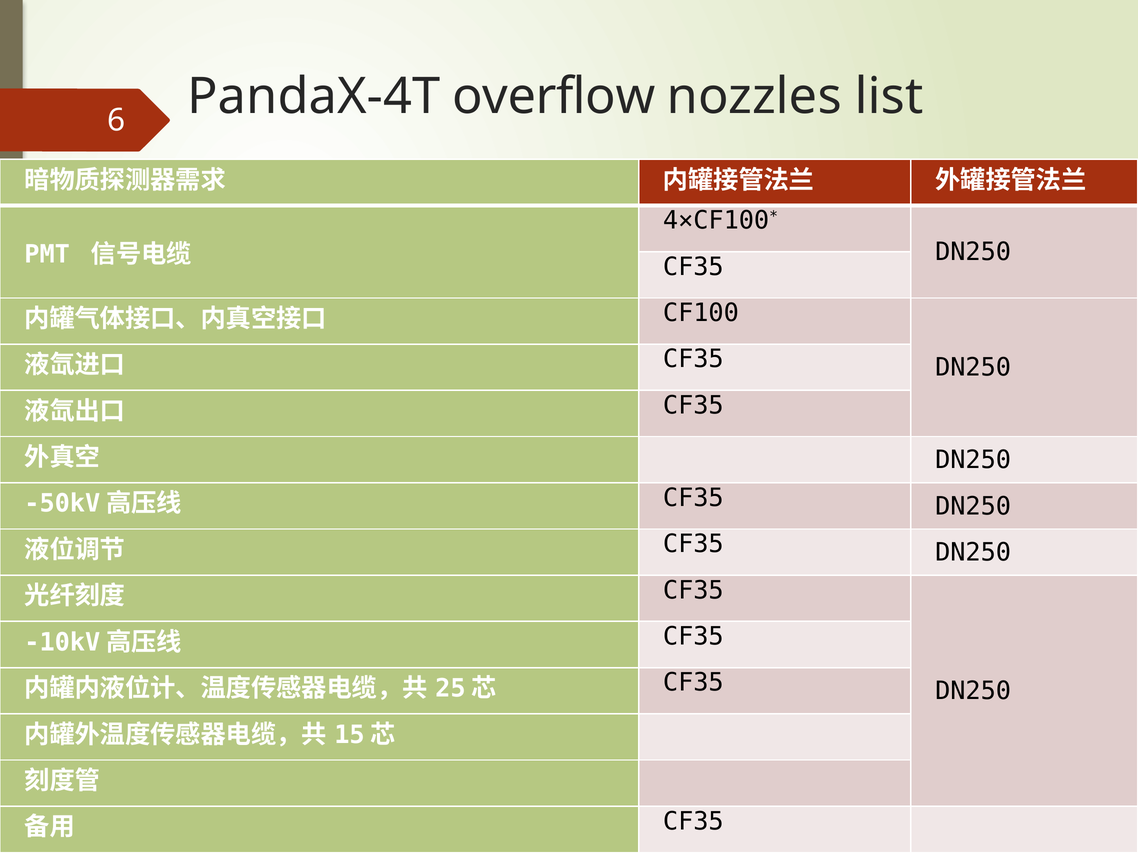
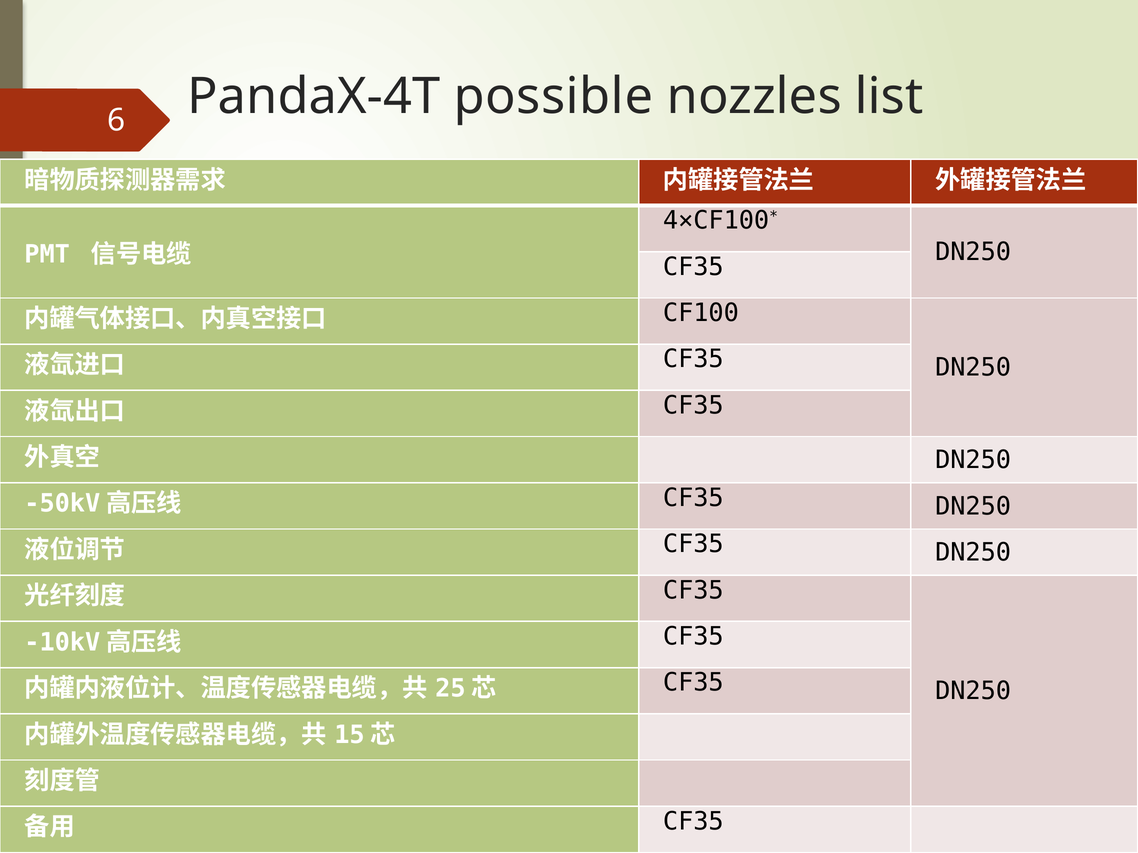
overflow: overflow -> possible (553, 97)
